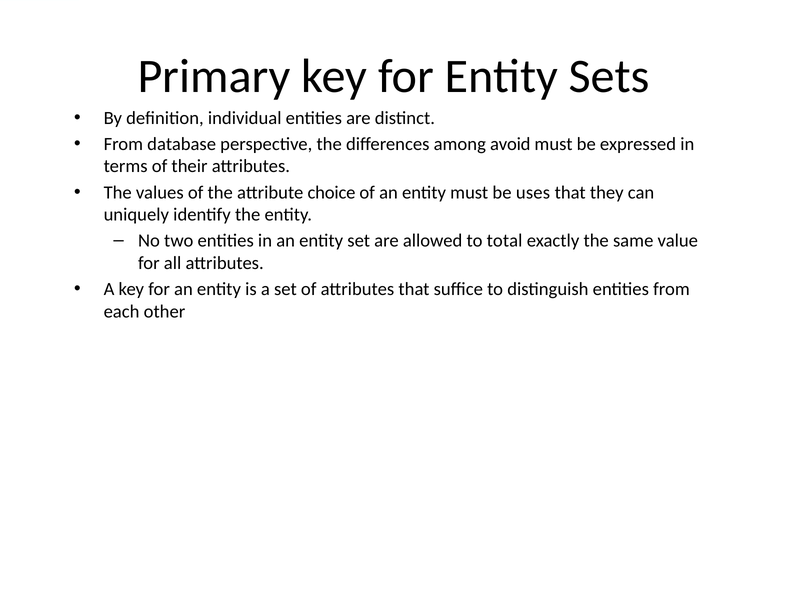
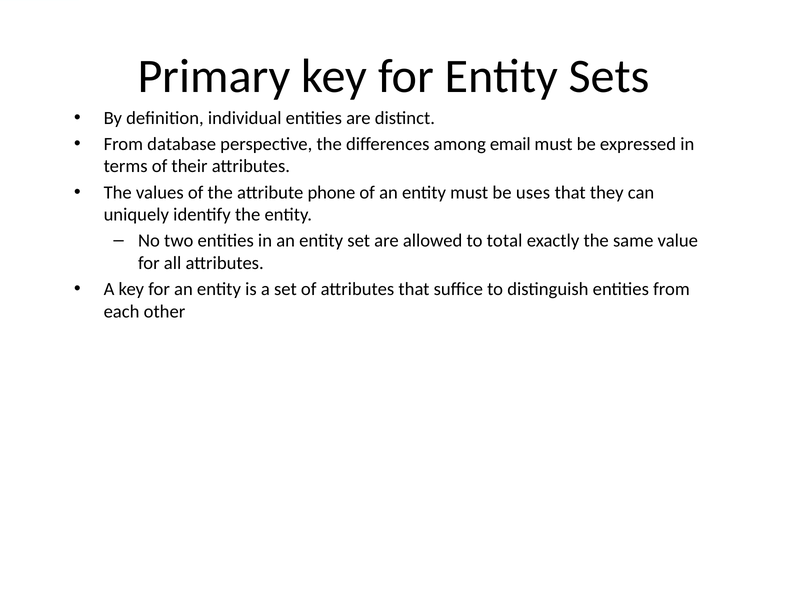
avoid: avoid -> email (510, 144)
choice: choice -> phone (331, 192)
